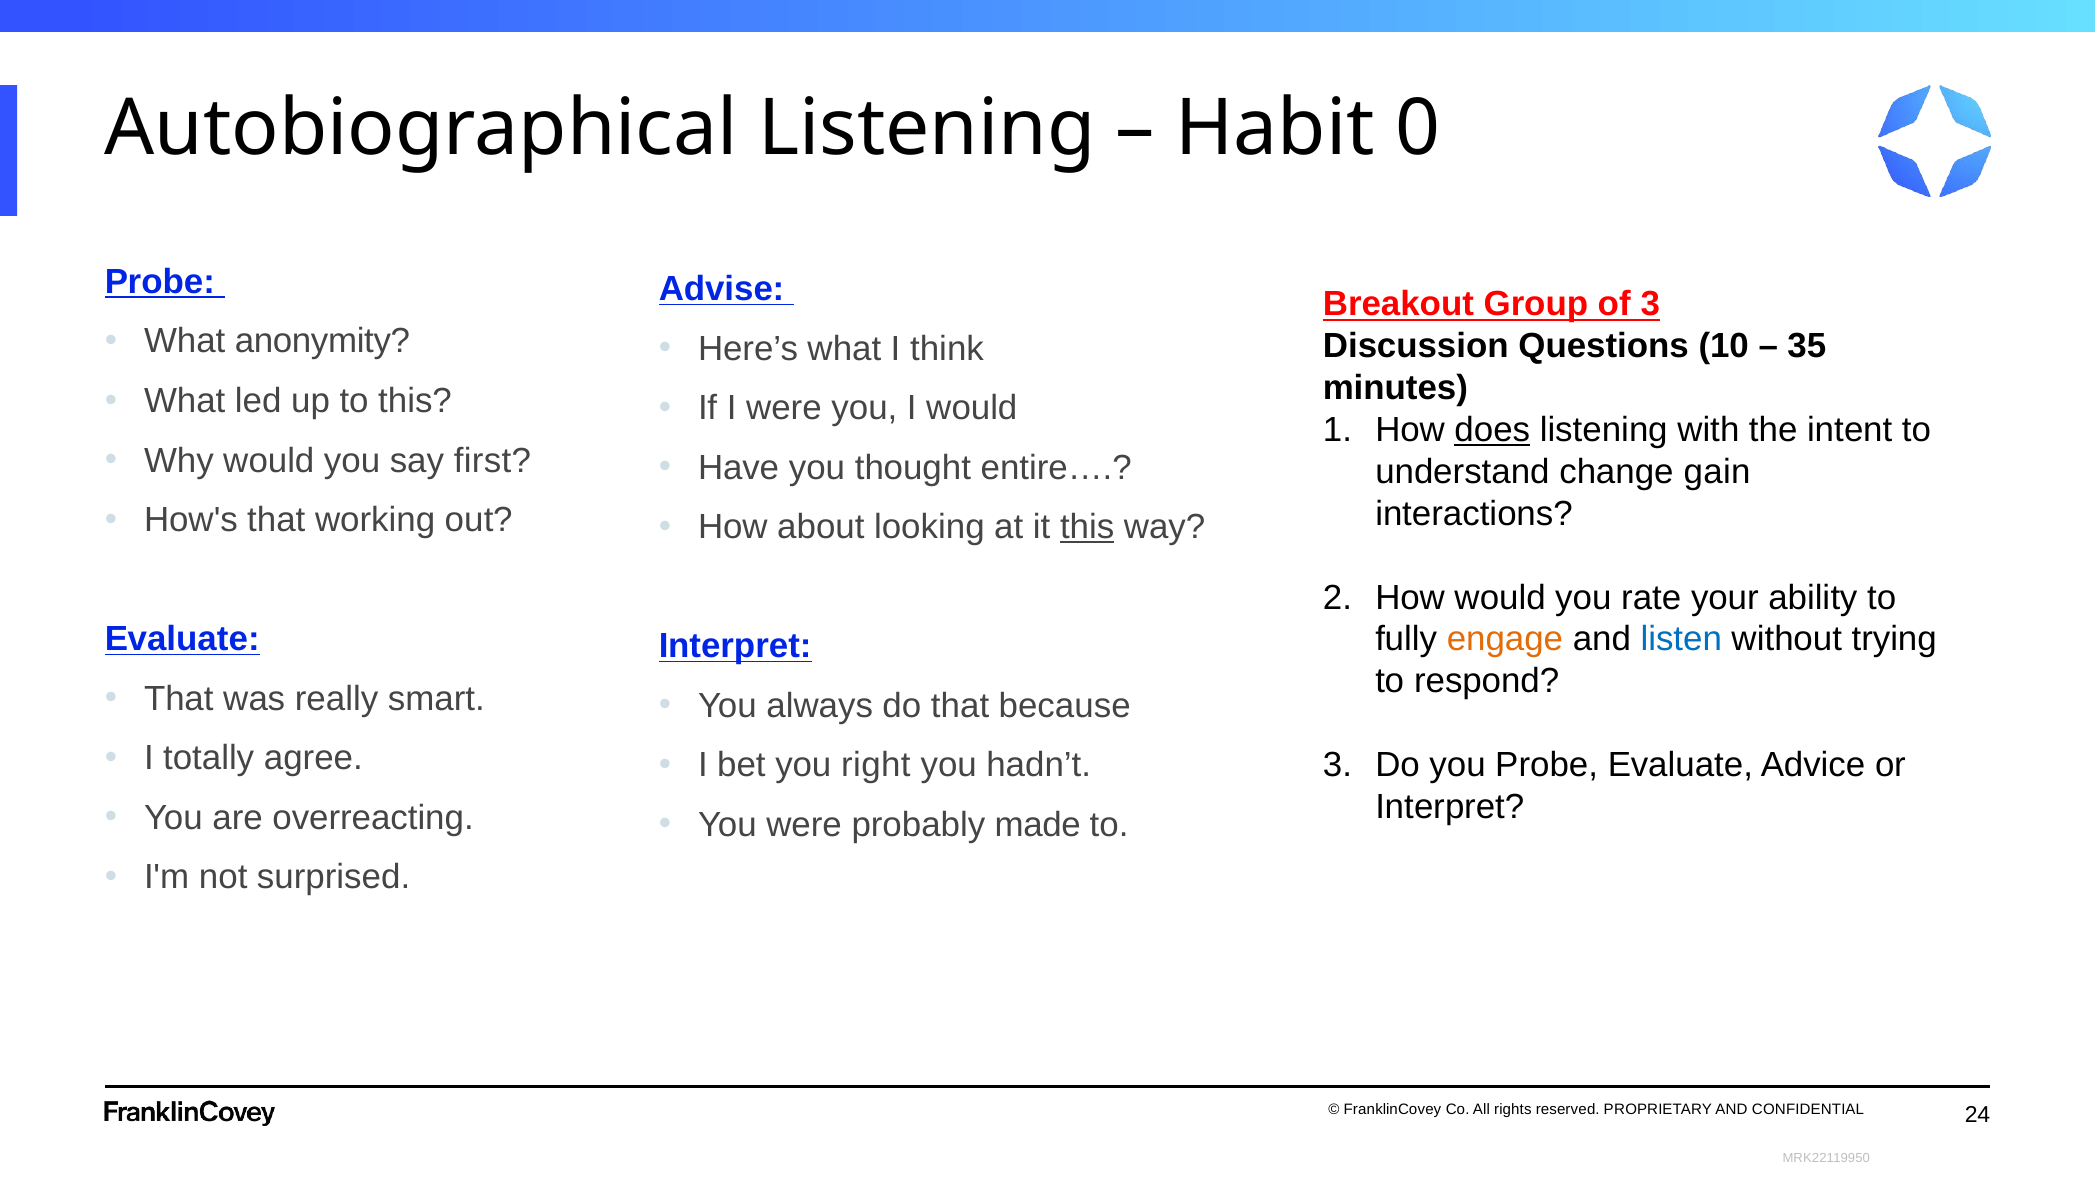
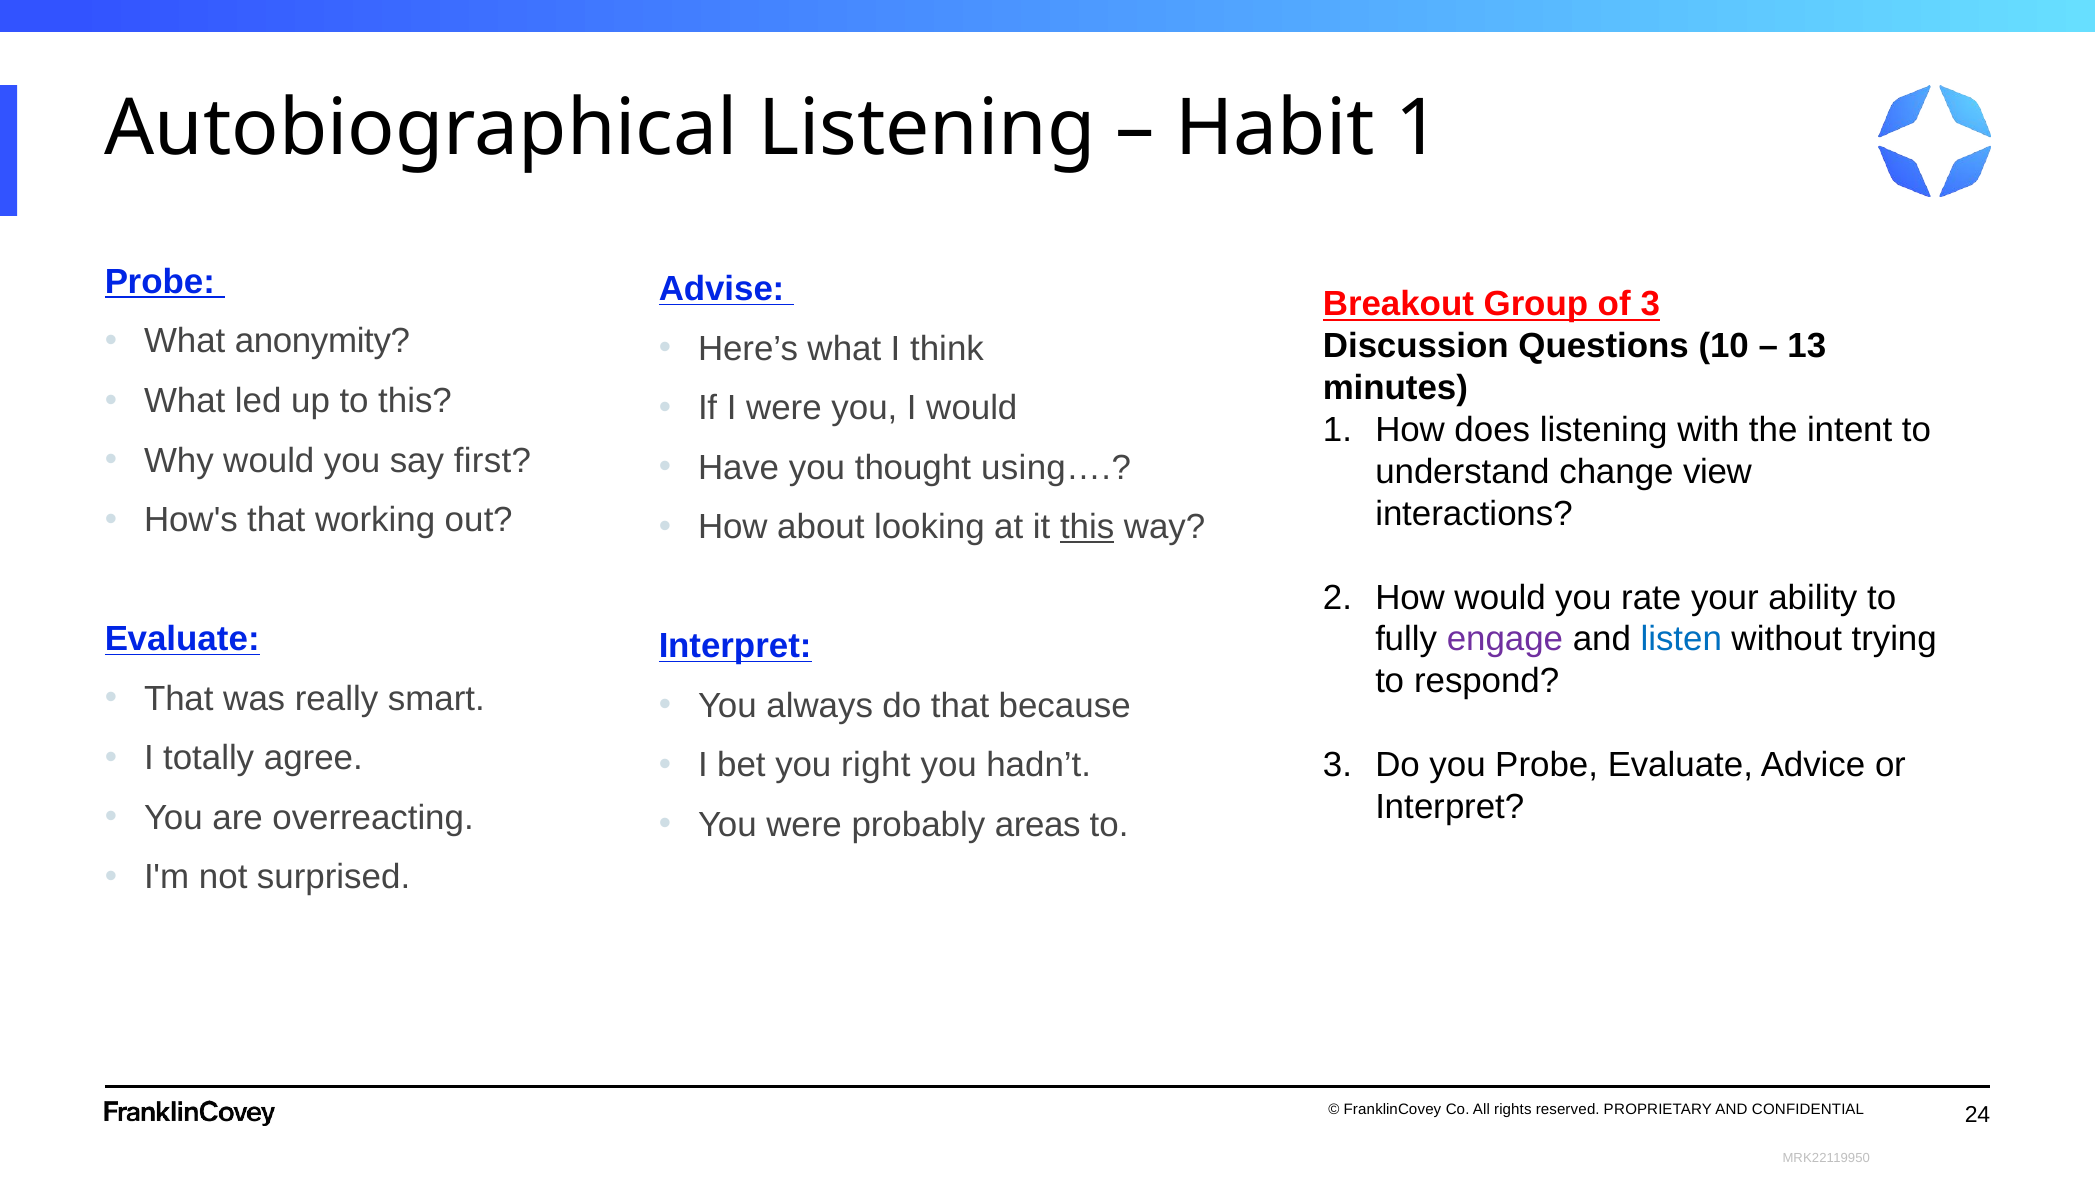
Habit 0: 0 -> 1 (1418, 129)
35: 35 -> 13 (1807, 346)
does underline: present -> none (1492, 430)
entire…: entire… -> using… (1056, 468)
gain: gain -> view (1717, 472)
engage colour: orange -> purple (1505, 640)
made: made -> areas (1038, 825)
